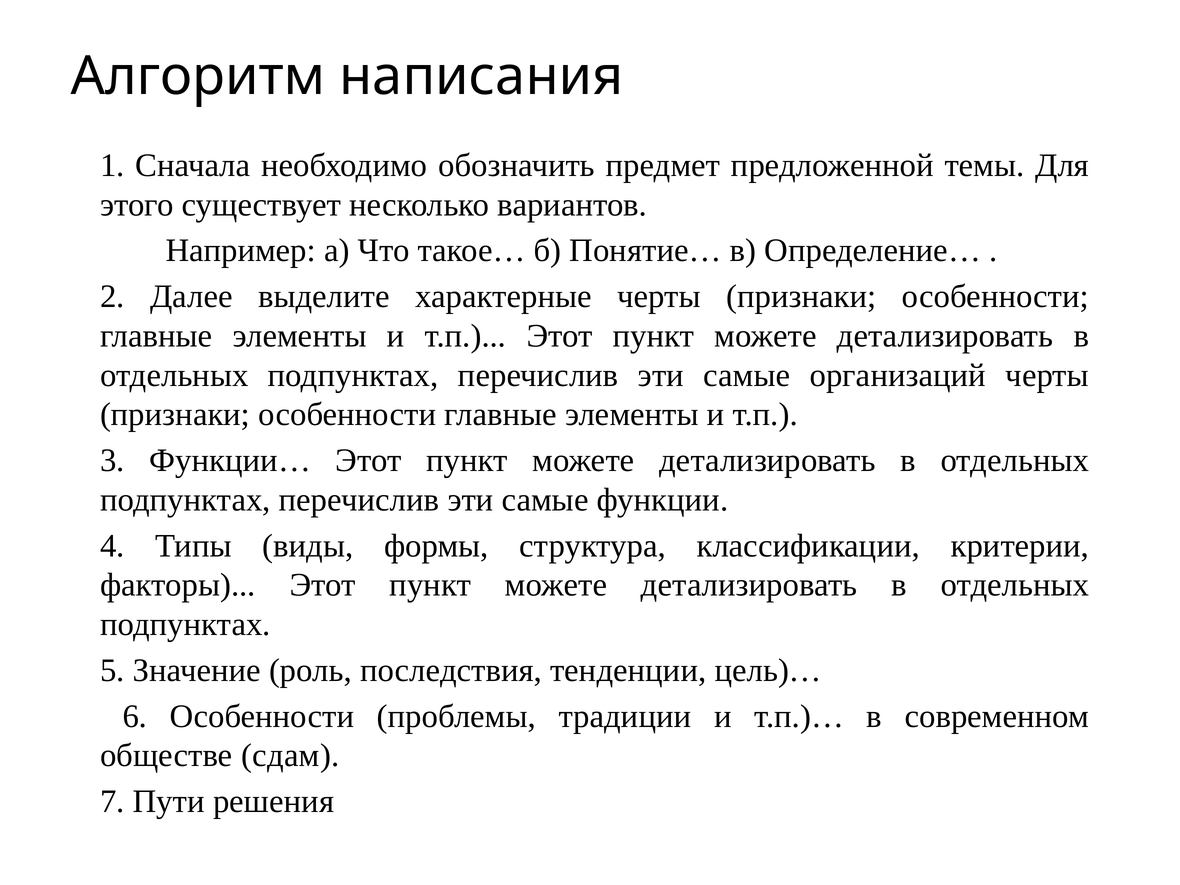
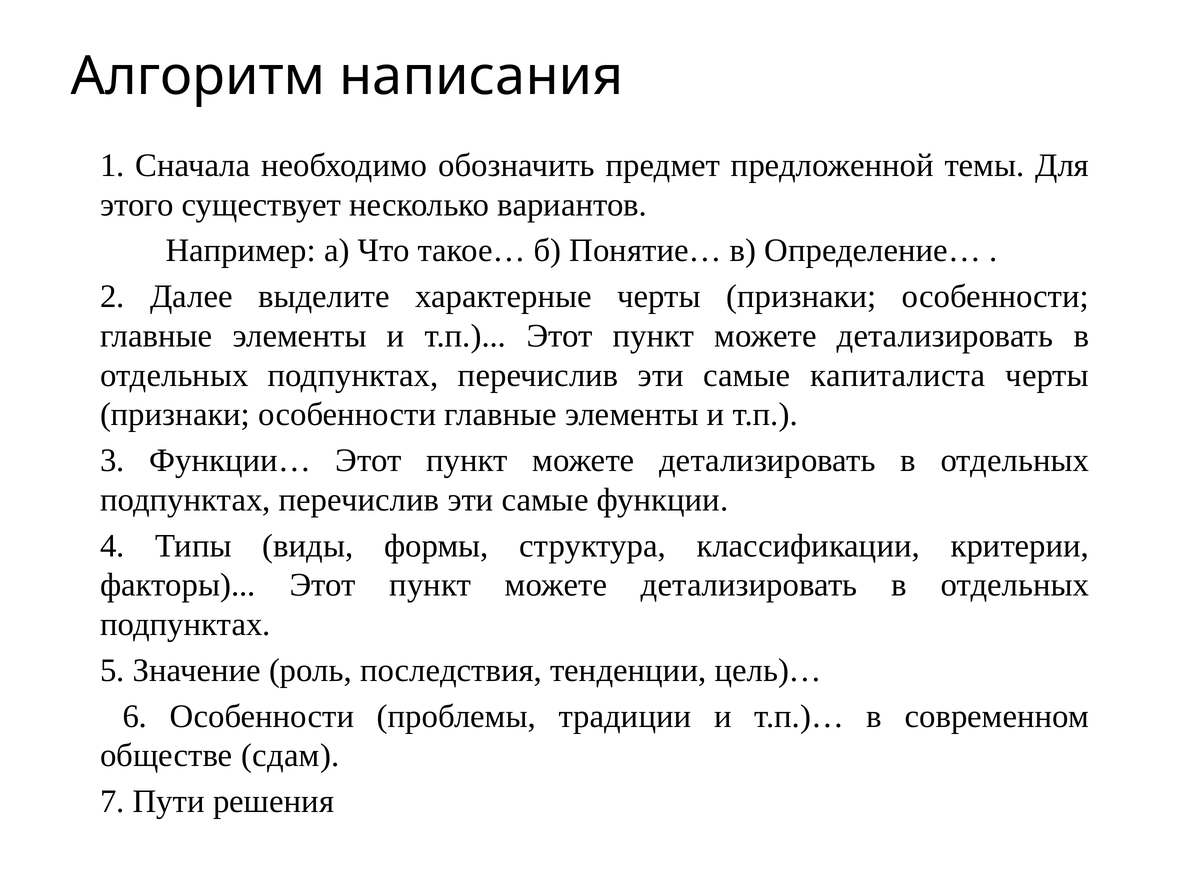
организаций: организаций -> капиталиста (898, 375)
